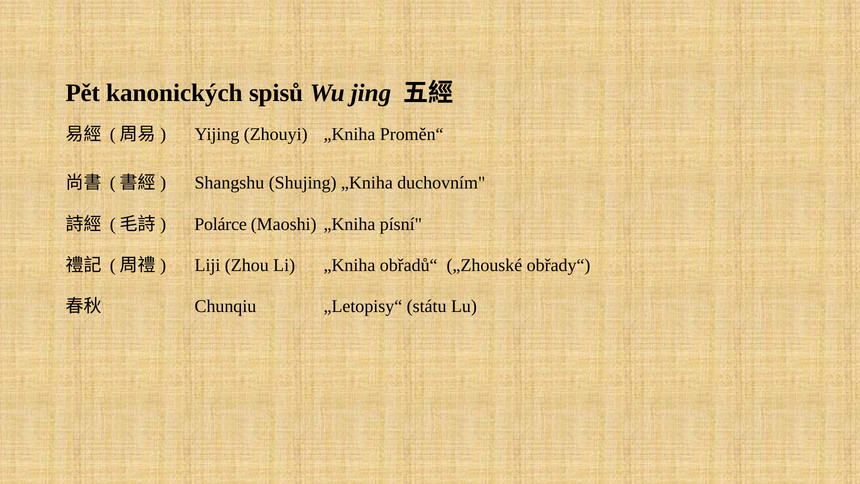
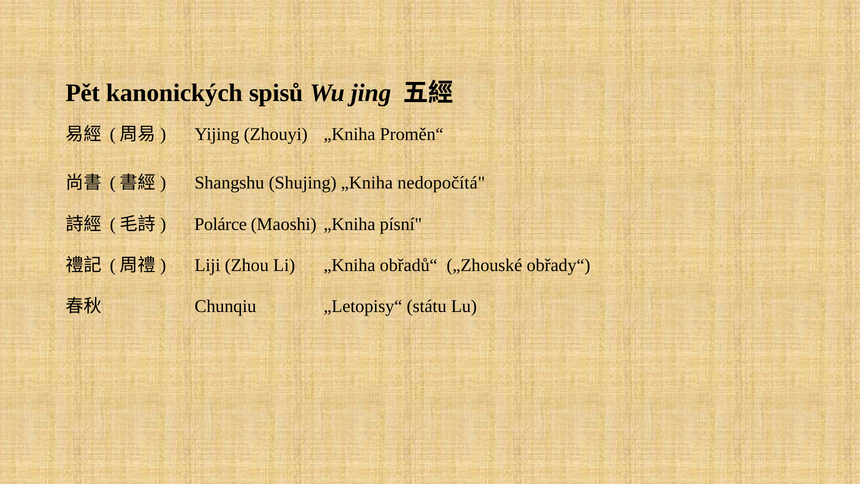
duchovním: duchovním -> nedopočítá (441, 183)
